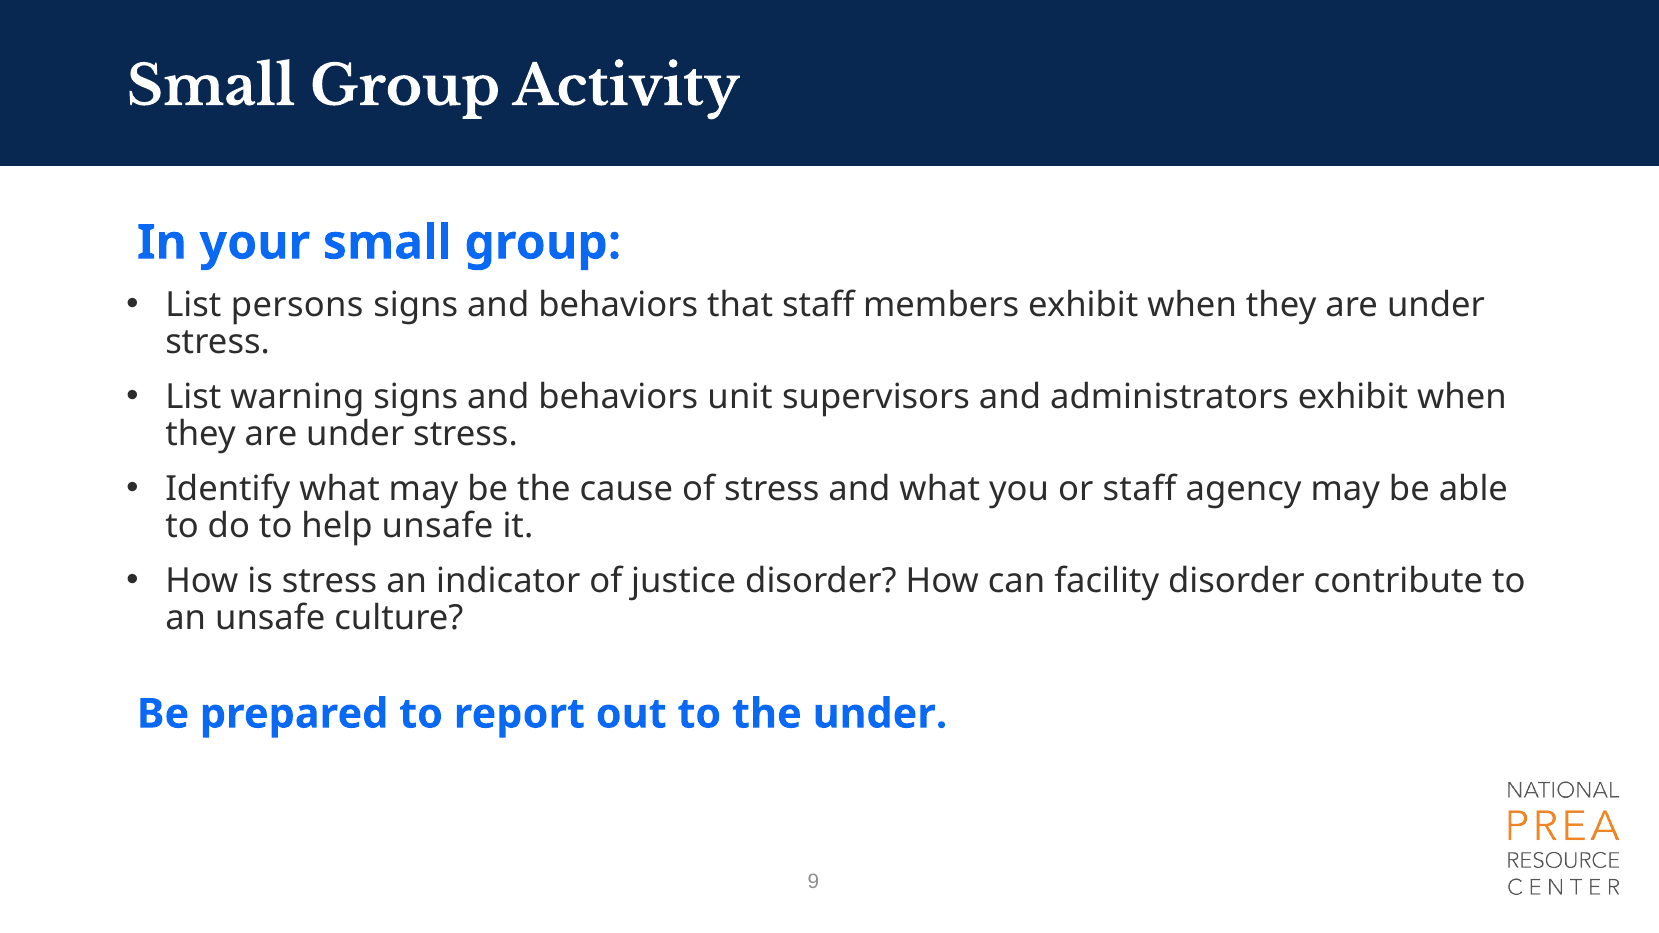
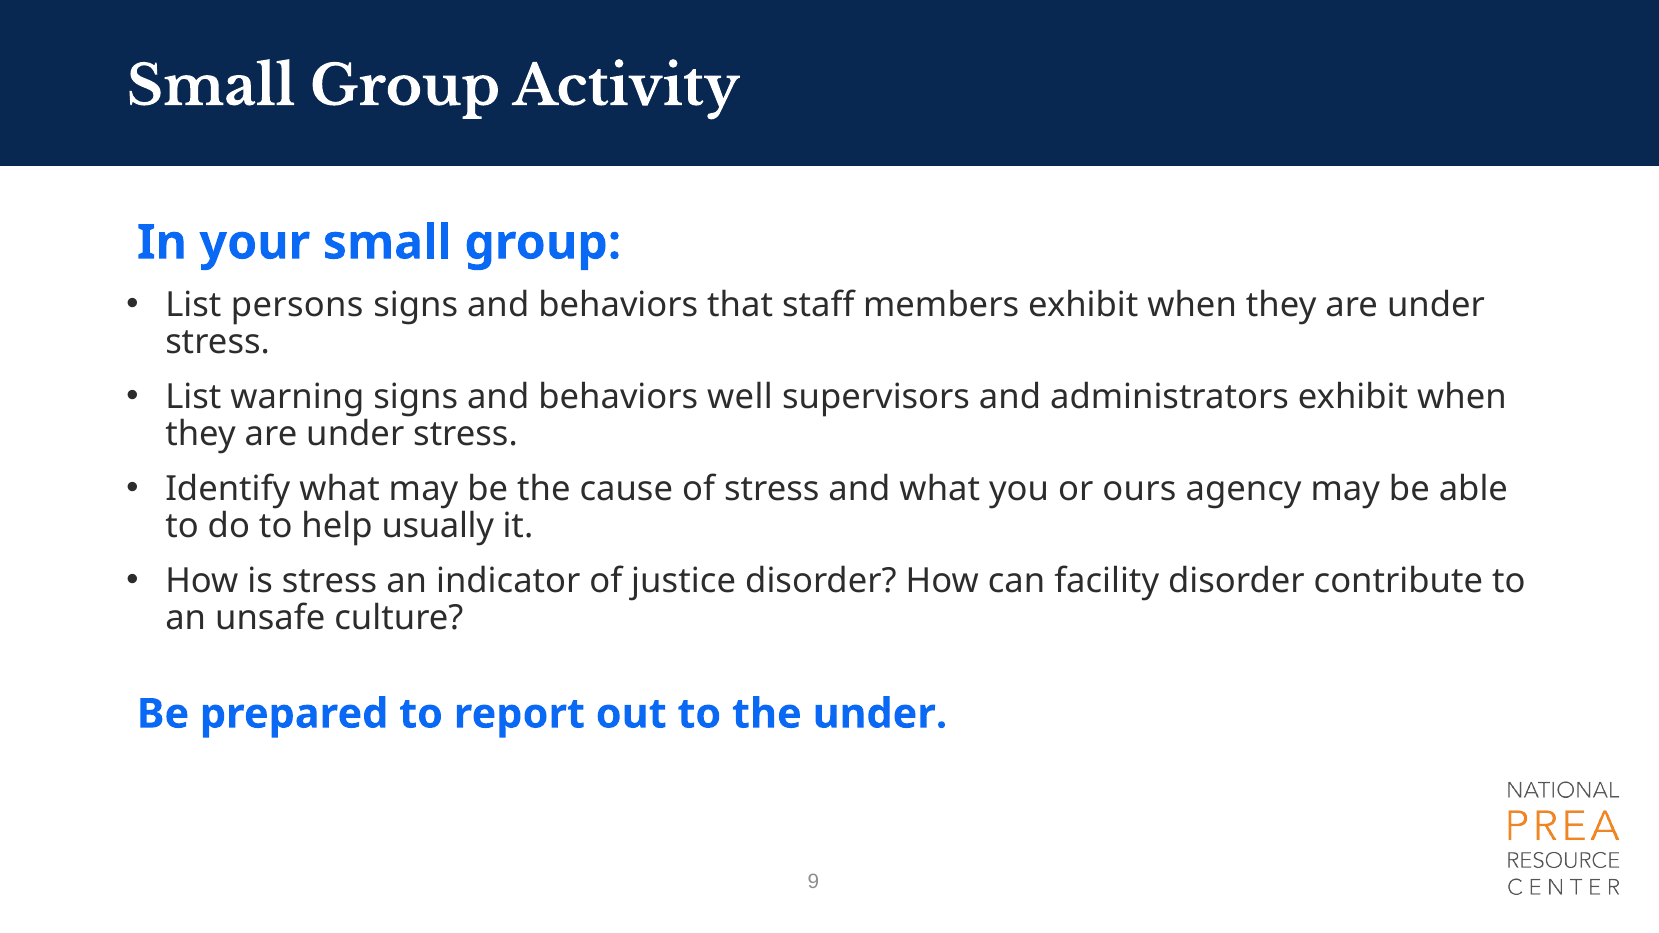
unit: unit -> well (740, 397)
or staff: staff -> ours (1139, 489)
help unsafe: unsafe -> usually (438, 526)
